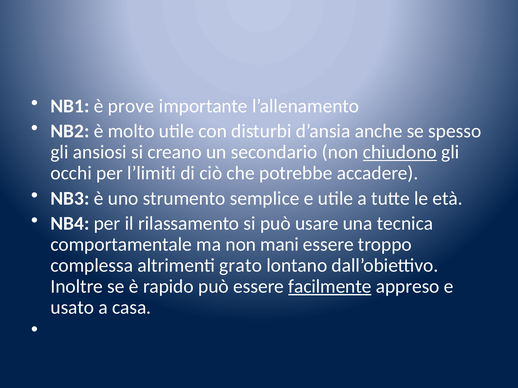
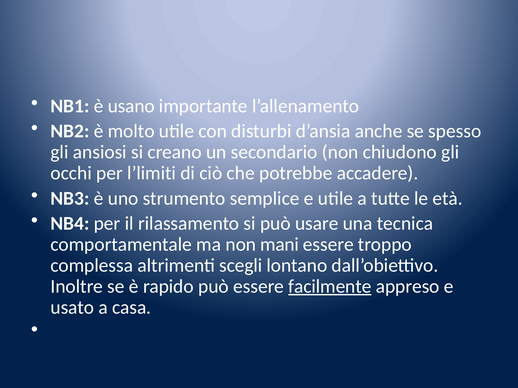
prove: prove -> usano (131, 106)
chiudono underline: present -> none (400, 152)
grato: grato -> scegli (241, 266)
